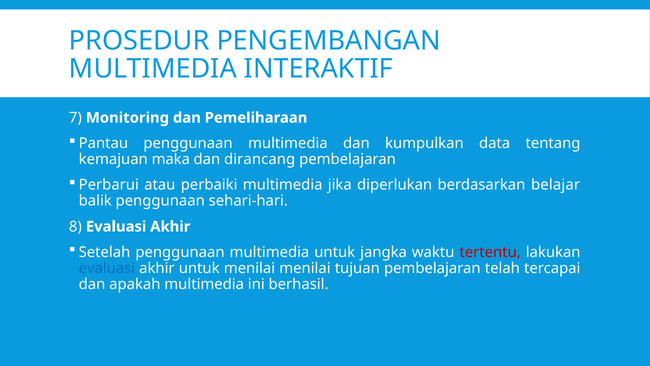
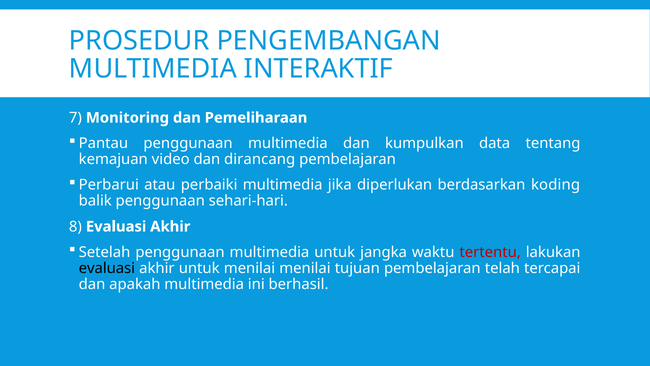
maka: maka -> video (171, 159)
belajar: belajar -> koding (556, 185)
evaluasi colour: blue -> black (107, 268)
